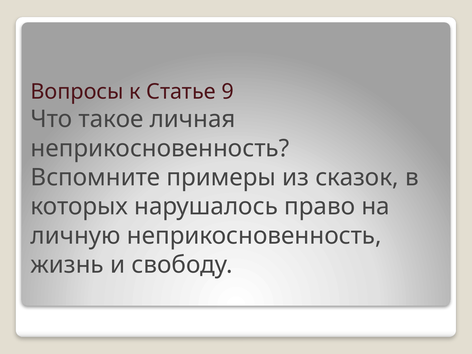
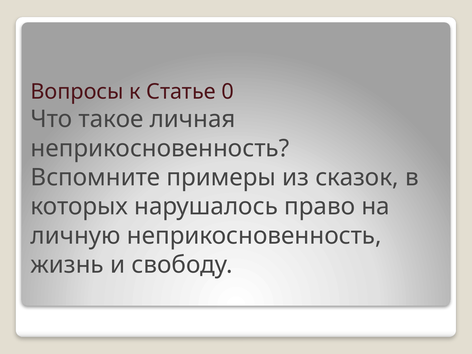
9: 9 -> 0 (228, 92)
